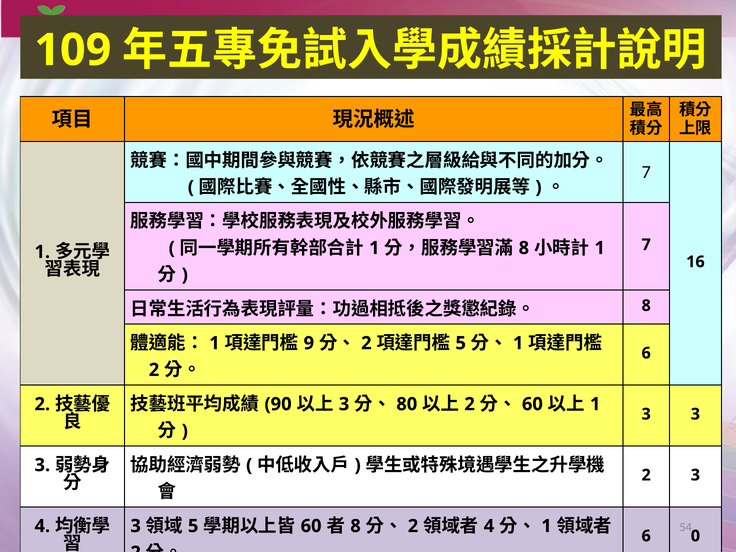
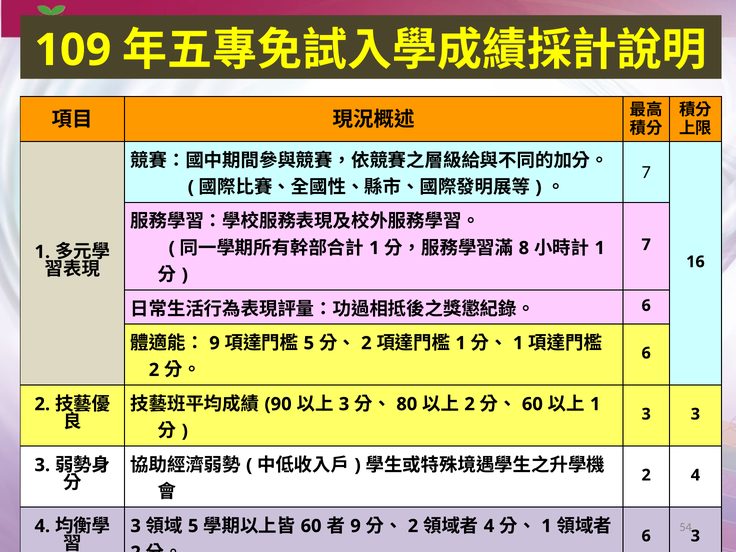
8: 8 -> 6 (646, 306)
1: 1 -> 9 (215, 343)
9: 9 -> 5 (309, 343)
5: 5 -> 1 (461, 343)
2 3: 3 -> 4 (695, 475)
8: 8 -> 9 (356, 526)
6 0: 0 -> 3 (695, 536)
